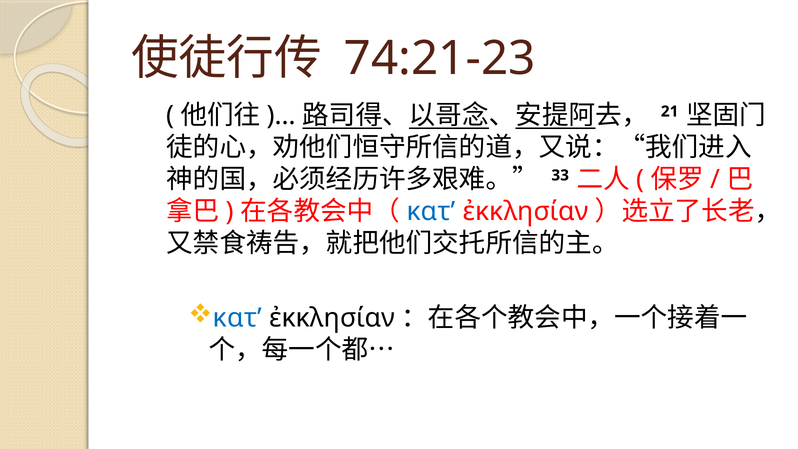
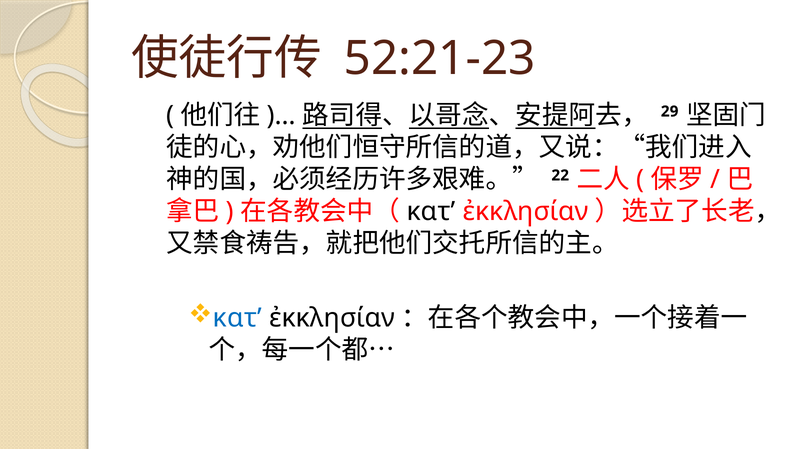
74:21-23: 74:21-23 -> 52:21-23 (440, 59)
21: 21 -> 29 (670, 111)
33: 33 -> 22 (560, 175)
κατ colour: blue -> black (431, 211)
